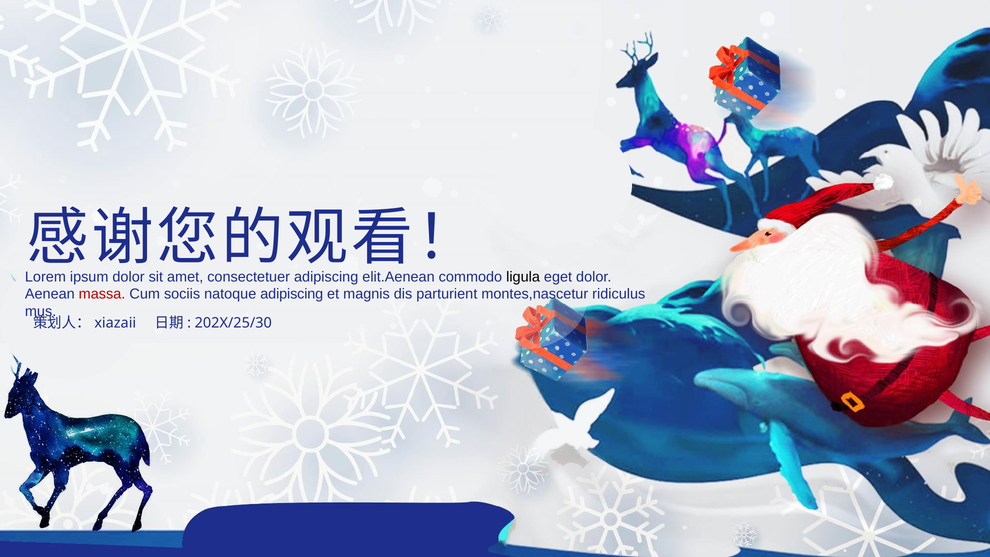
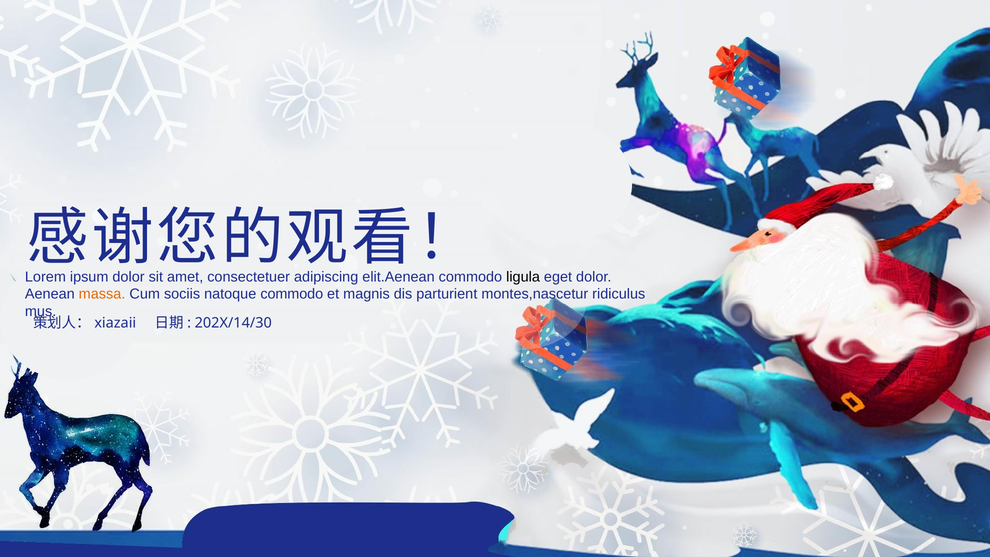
massa colour: red -> orange (102, 294)
natoque adipiscing: adipiscing -> commodo (292, 294)
202X/25/30: 202X/25/30 -> 202X/14/30 (233, 323)
